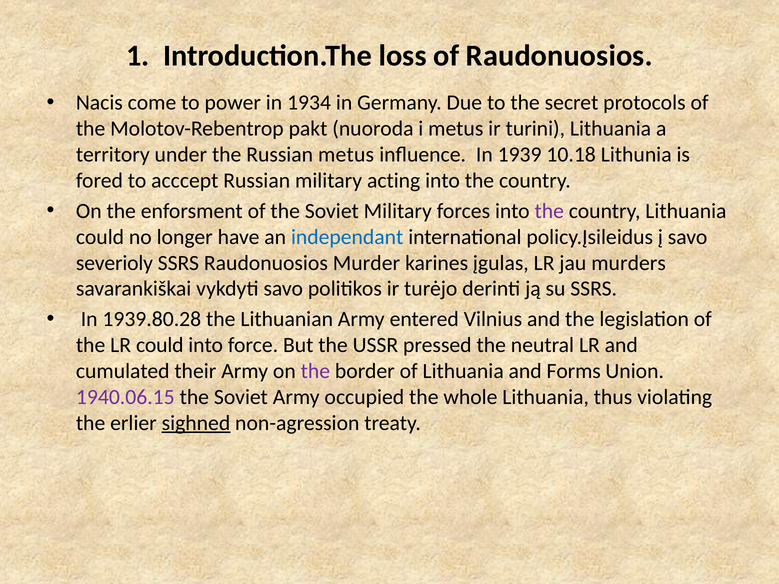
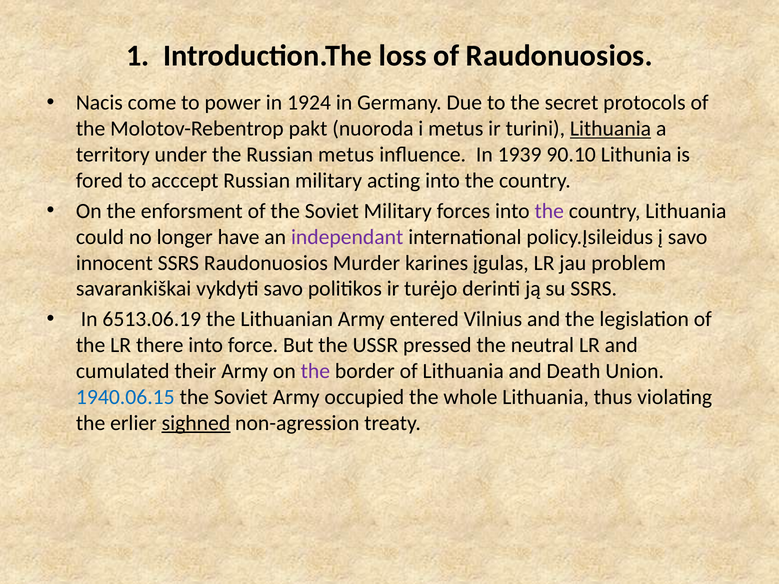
1934: 1934 -> 1924 (309, 103)
Lithuania underline: none -> present (611, 129)
10.18: 10.18 -> 90.10 (571, 155)
independant colour: blue -> purple (347, 237)
severioly: severioly -> innocent (114, 263)
murders: murders -> problem (629, 263)
1939.80.28: 1939.80.28 -> 6513.06.19 (152, 319)
LR could: could -> there (160, 345)
Forms: Forms -> Death (574, 371)
1940.06.15 colour: purple -> blue (125, 397)
